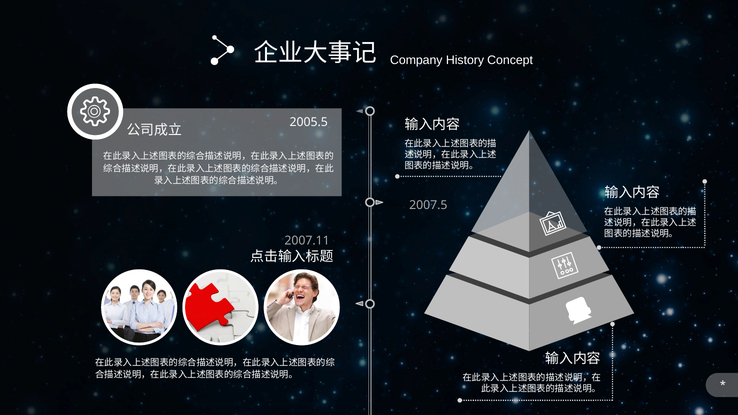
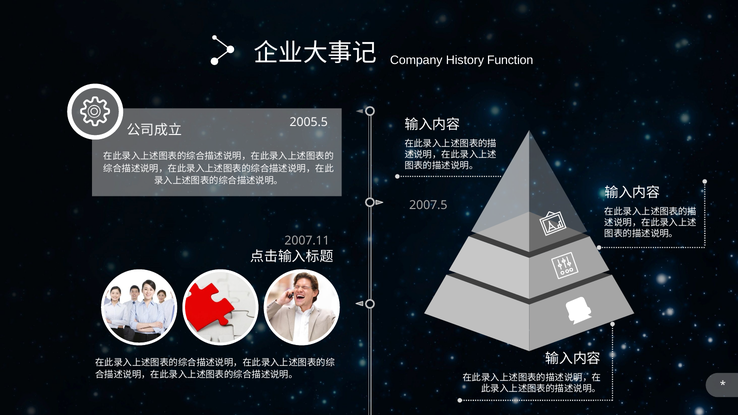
Concept: Concept -> Function (510, 60)
